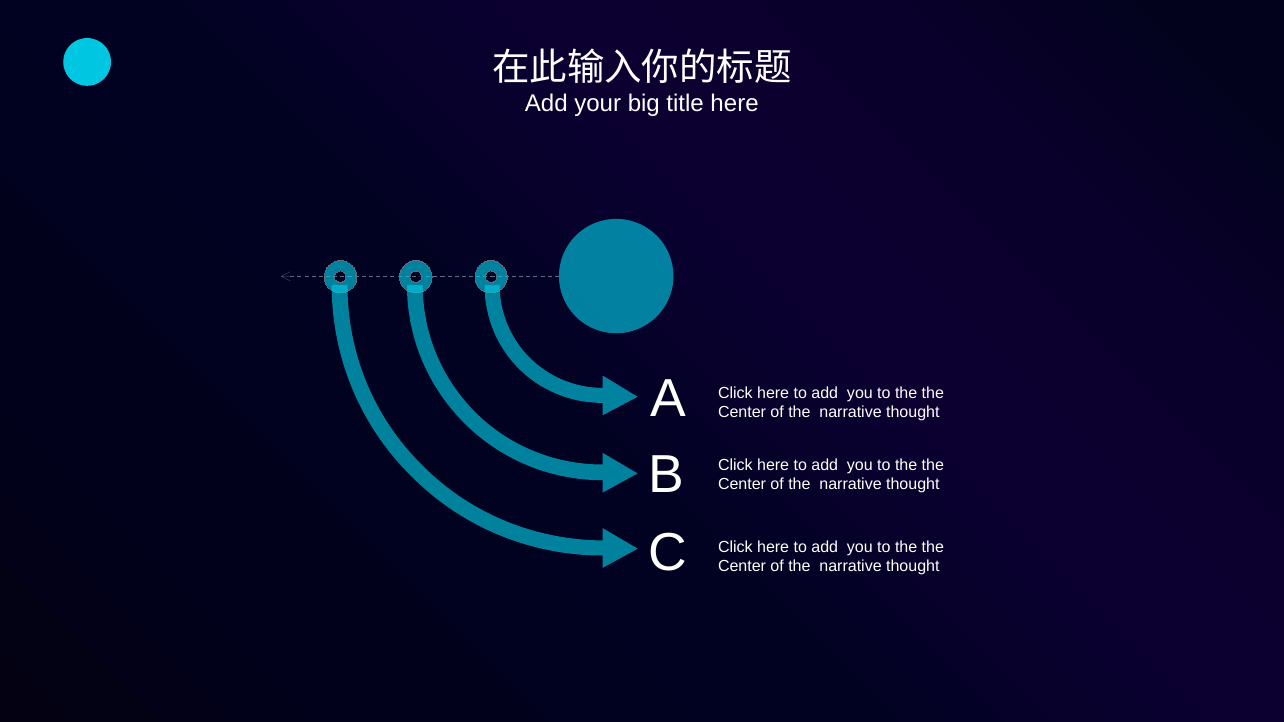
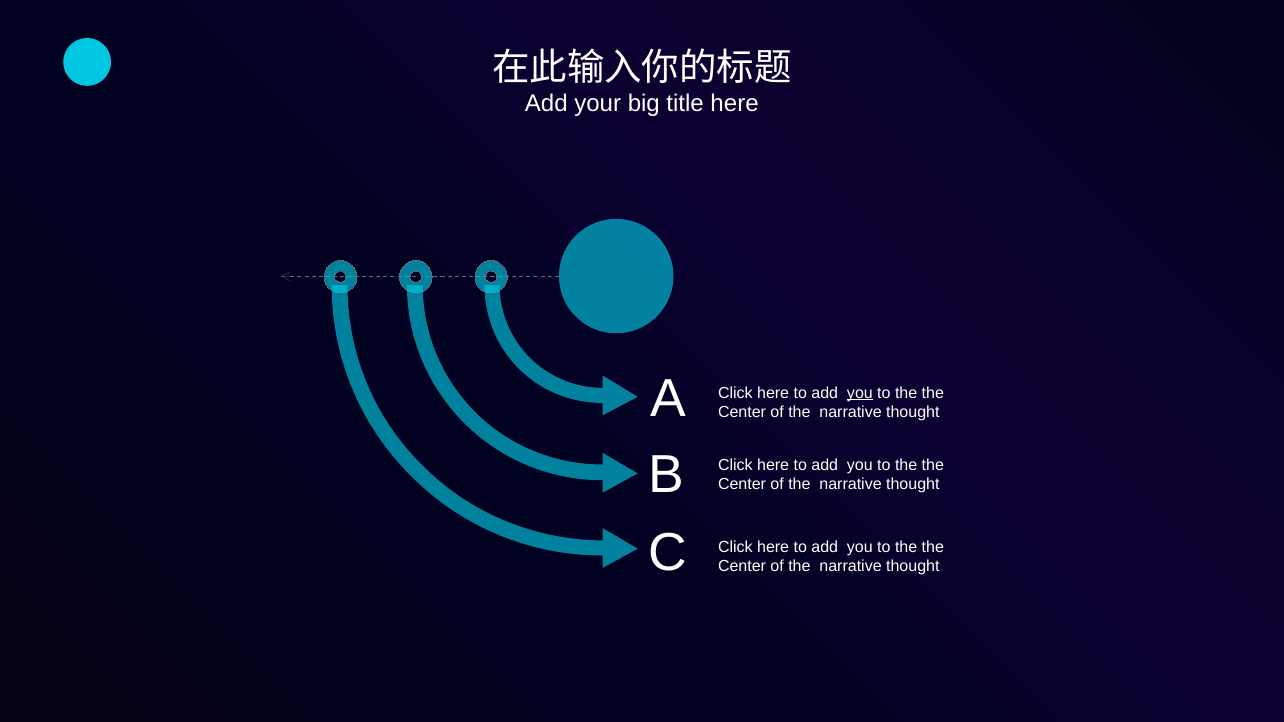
you underline: none -> present (860, 393)
